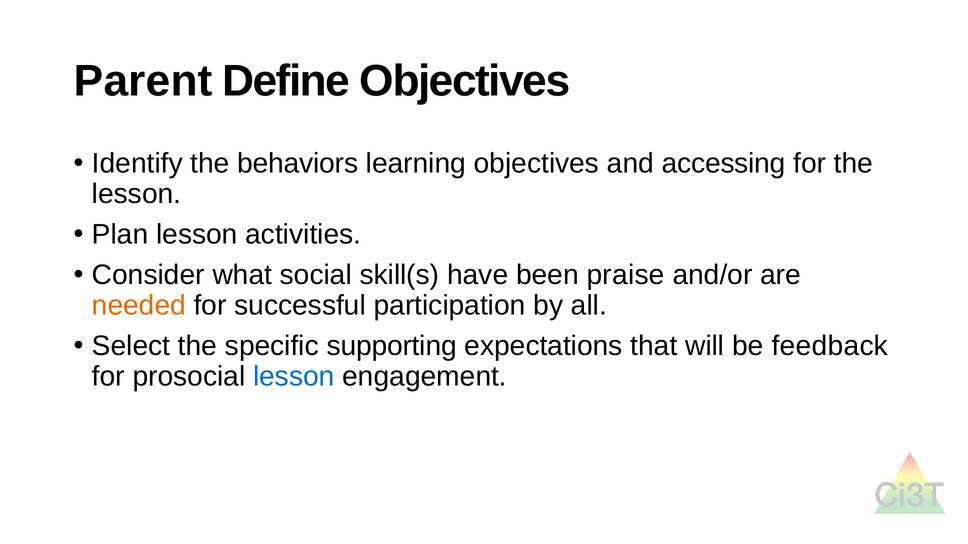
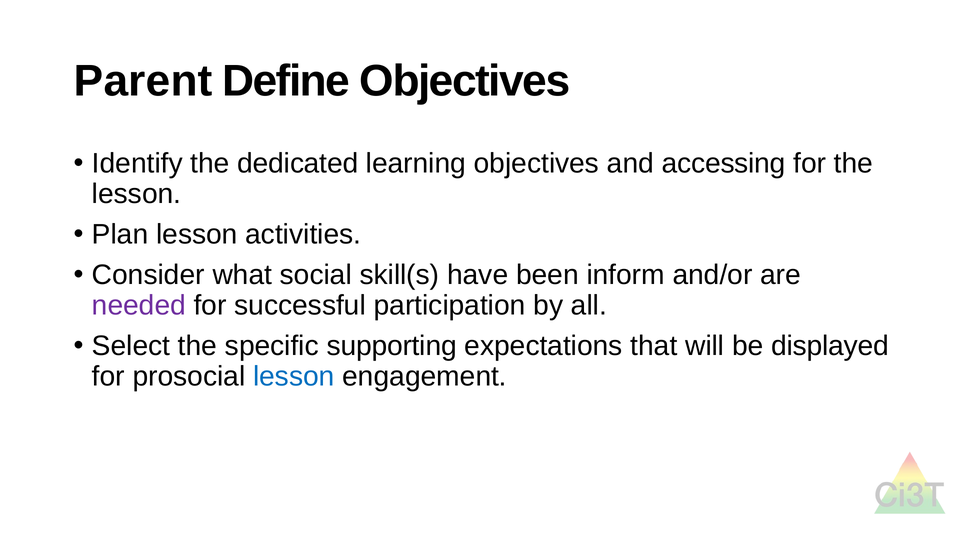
behaviors: behaviors -> dedicated (298, 164)
praise: praise -> inform (626, 275)
needed colour: orange -> purple (139, 306)
feedback: feedback -> displayed (830, 346)
